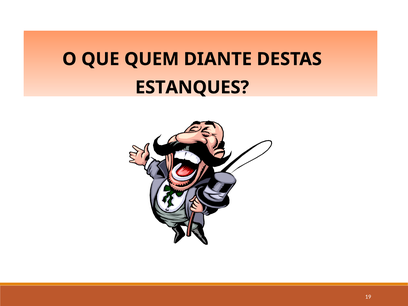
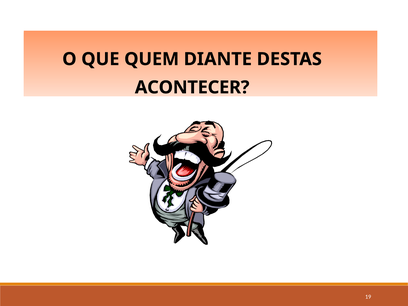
ESTANQUES: ESTANQUES -> ACONTECER (192, 87)
